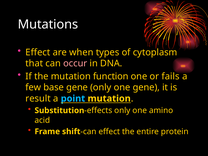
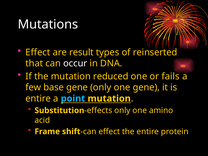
when: when -> result (81, 52)
cytoplasm: cytoplasm -> reinserted (155, 52)
occur colour: pink -> white (75, 63)
function: function -> reduced (111, 76)
result: result -> entire (38, 99)
